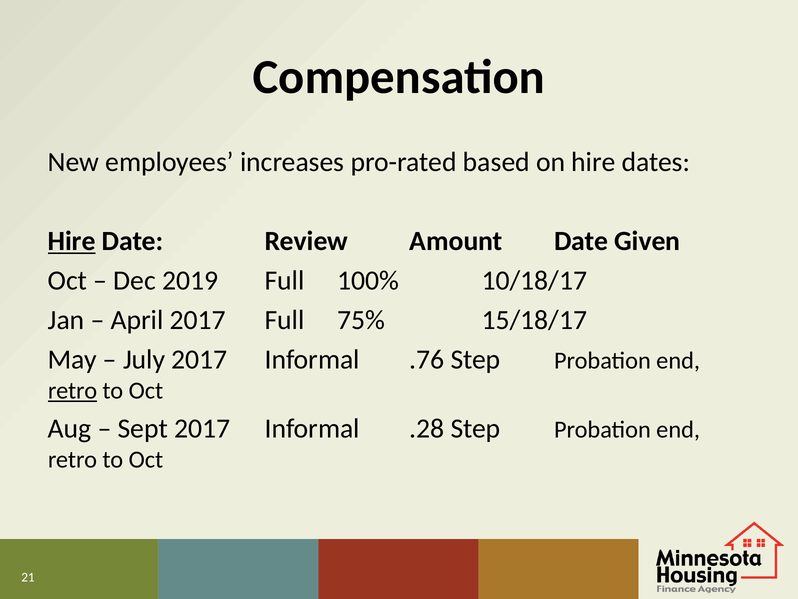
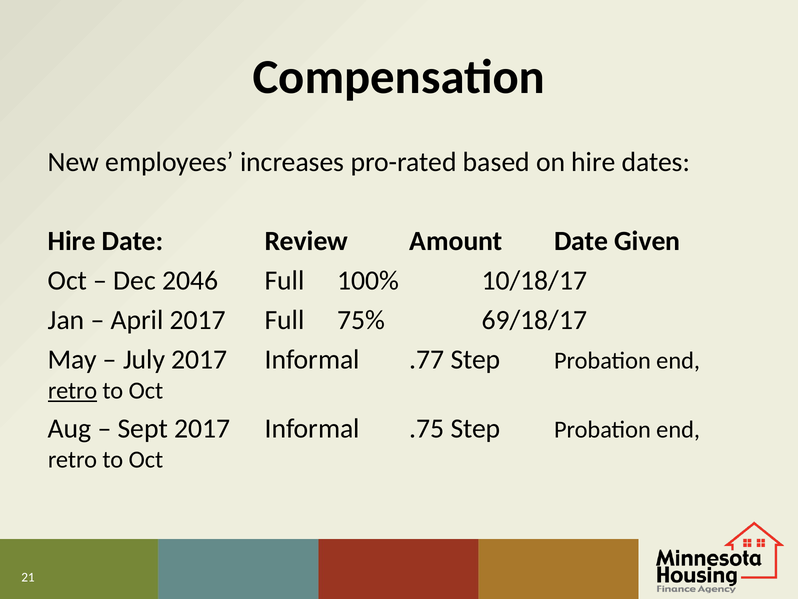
Hire underline: present -> none (72, 241)
2019: 2019 -> 2046 (190, 281)
15/18/17: 15/18/17 -> 69/18/17 (534, 320)
.76: .76 -> .77 (427, 360)
.28: .28 -> .75 (427, 428)
